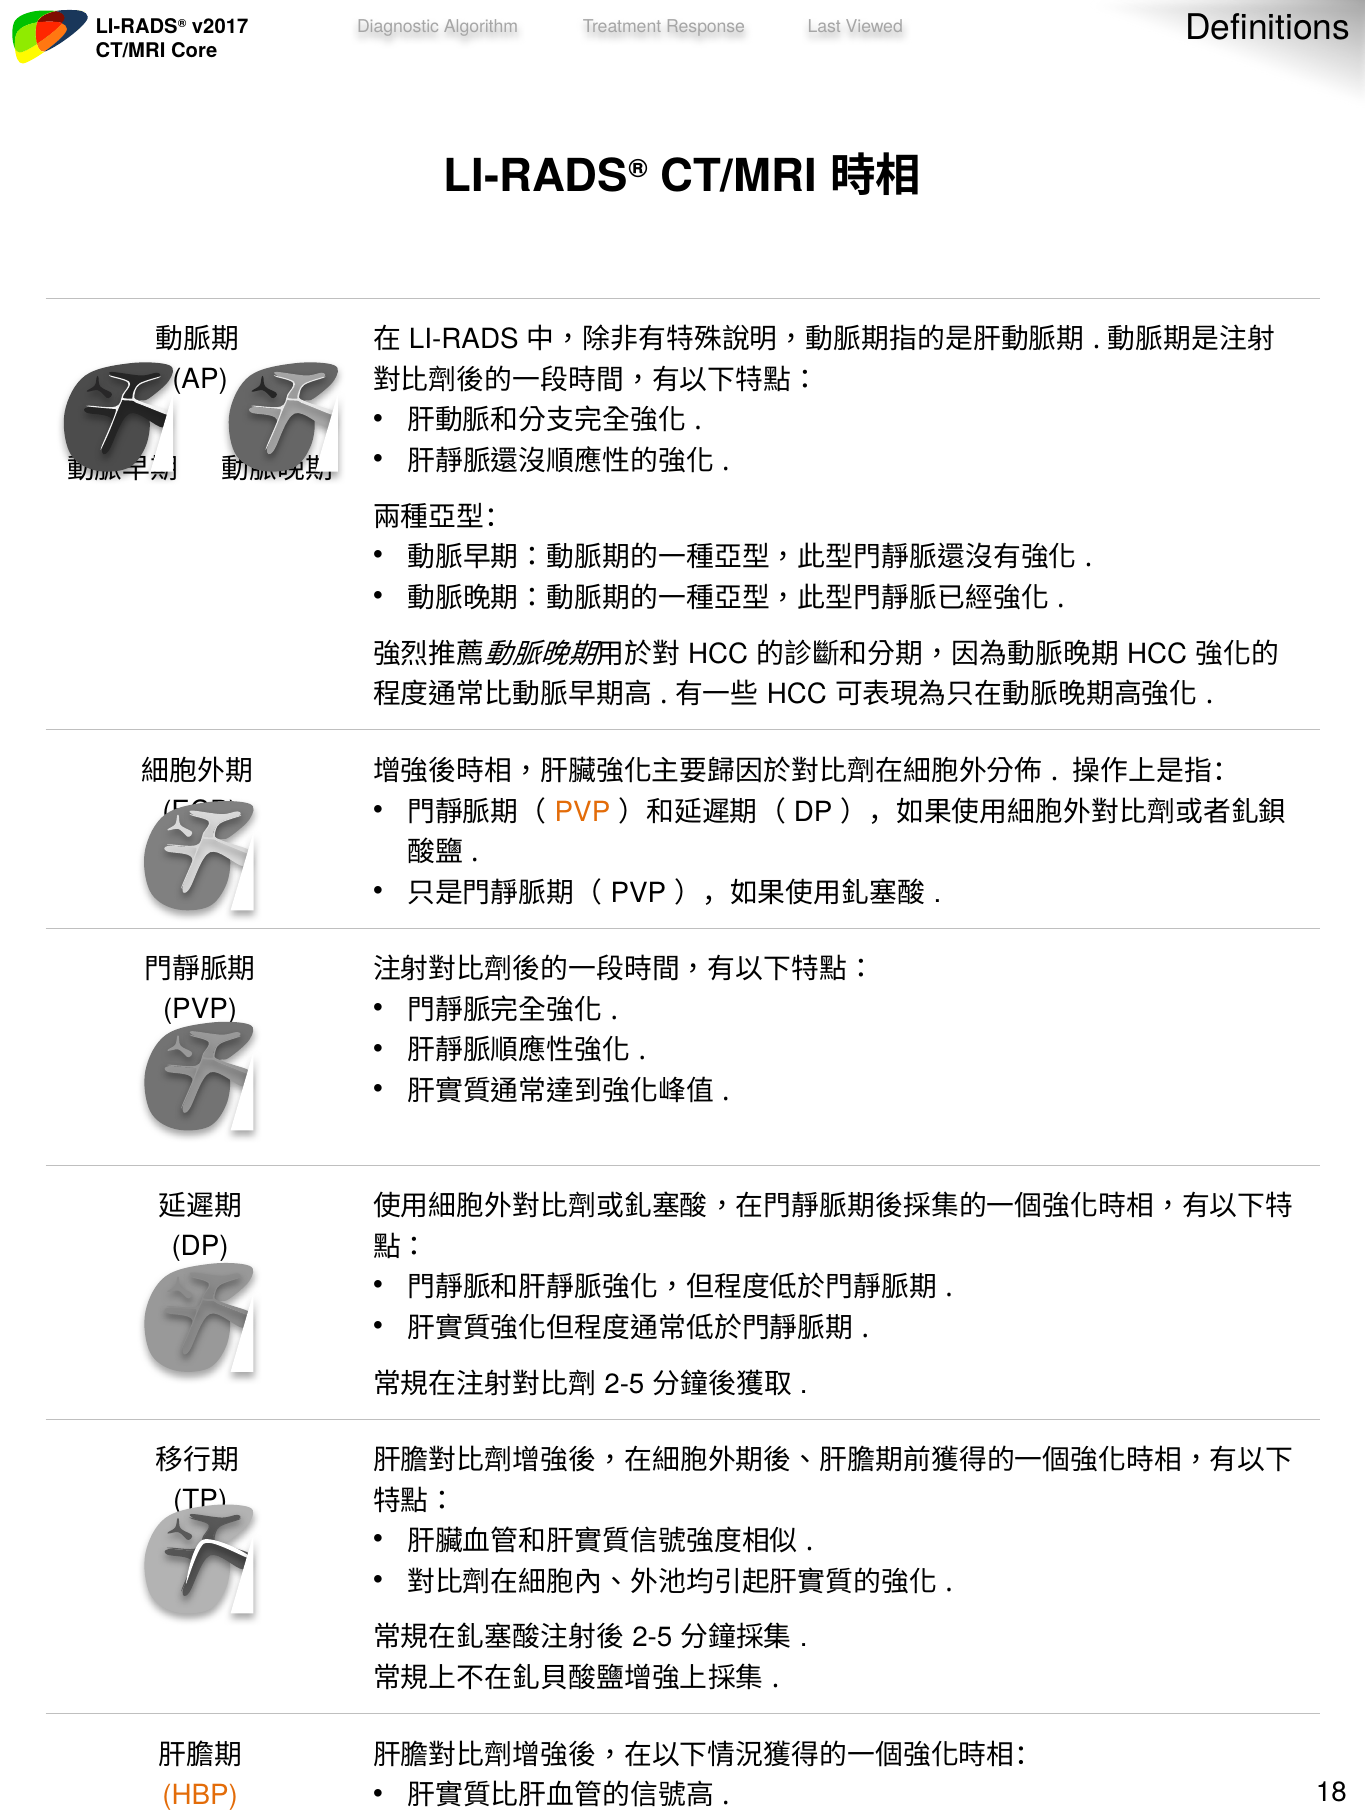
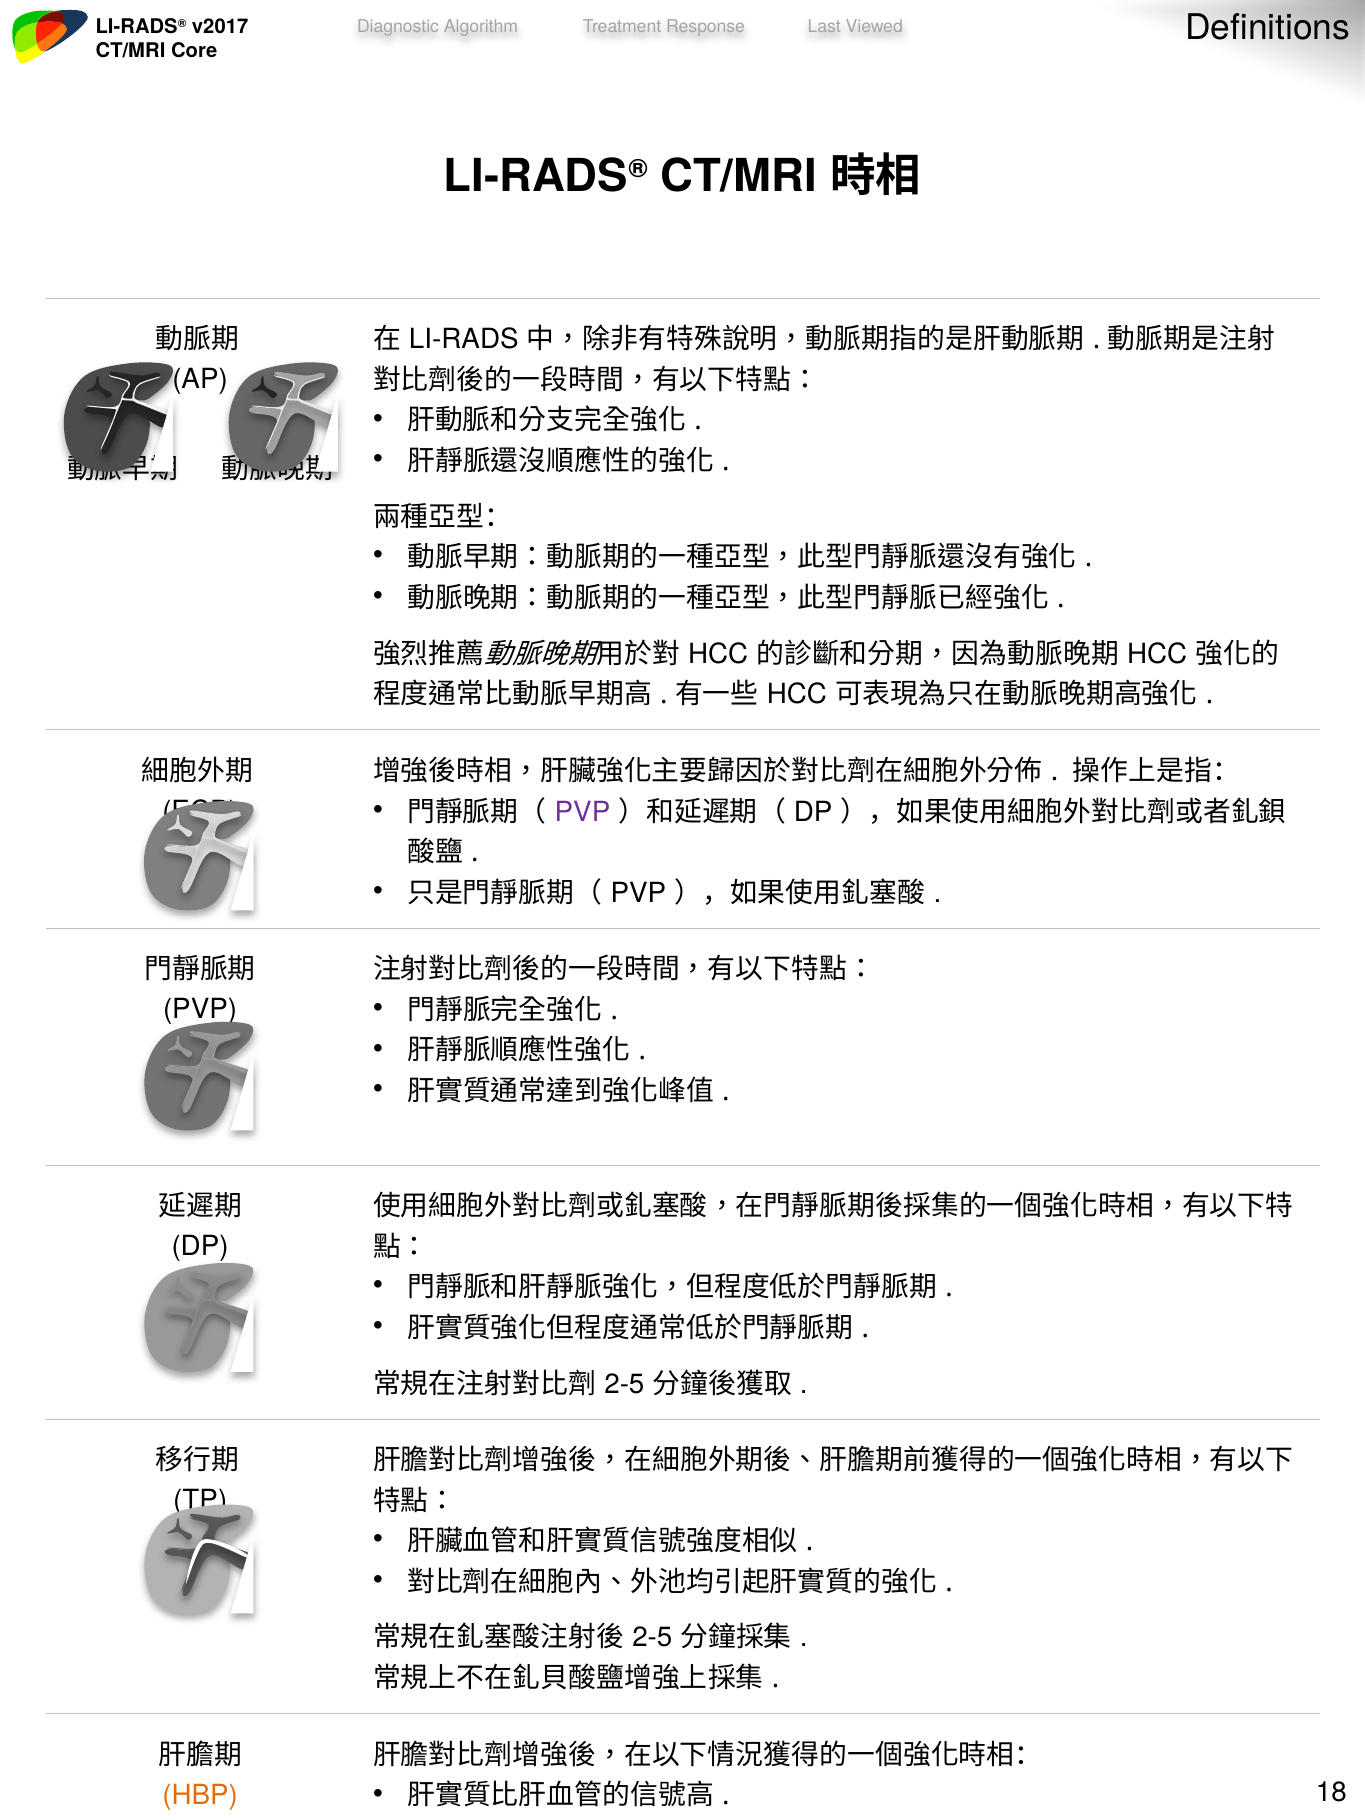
PVP colour: orange -> purple (583, 812)
